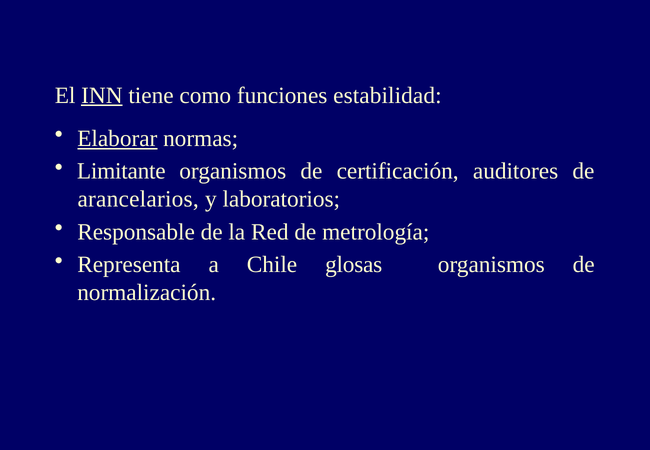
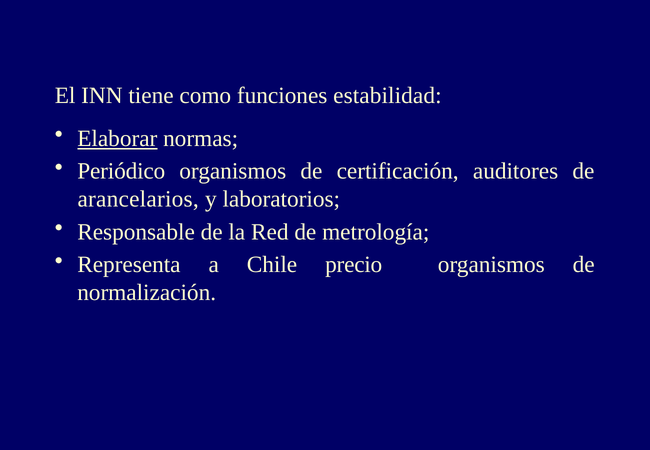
INN underline: present -> none (102, 95)
Limitante: Limitante -> Periódico (121, 171)
glosas: glosas -> precio (354, 265)
